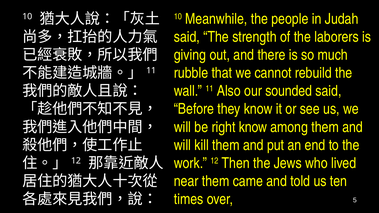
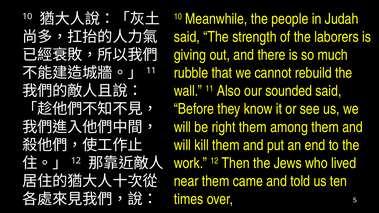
right know: know -> them (253, 127)
